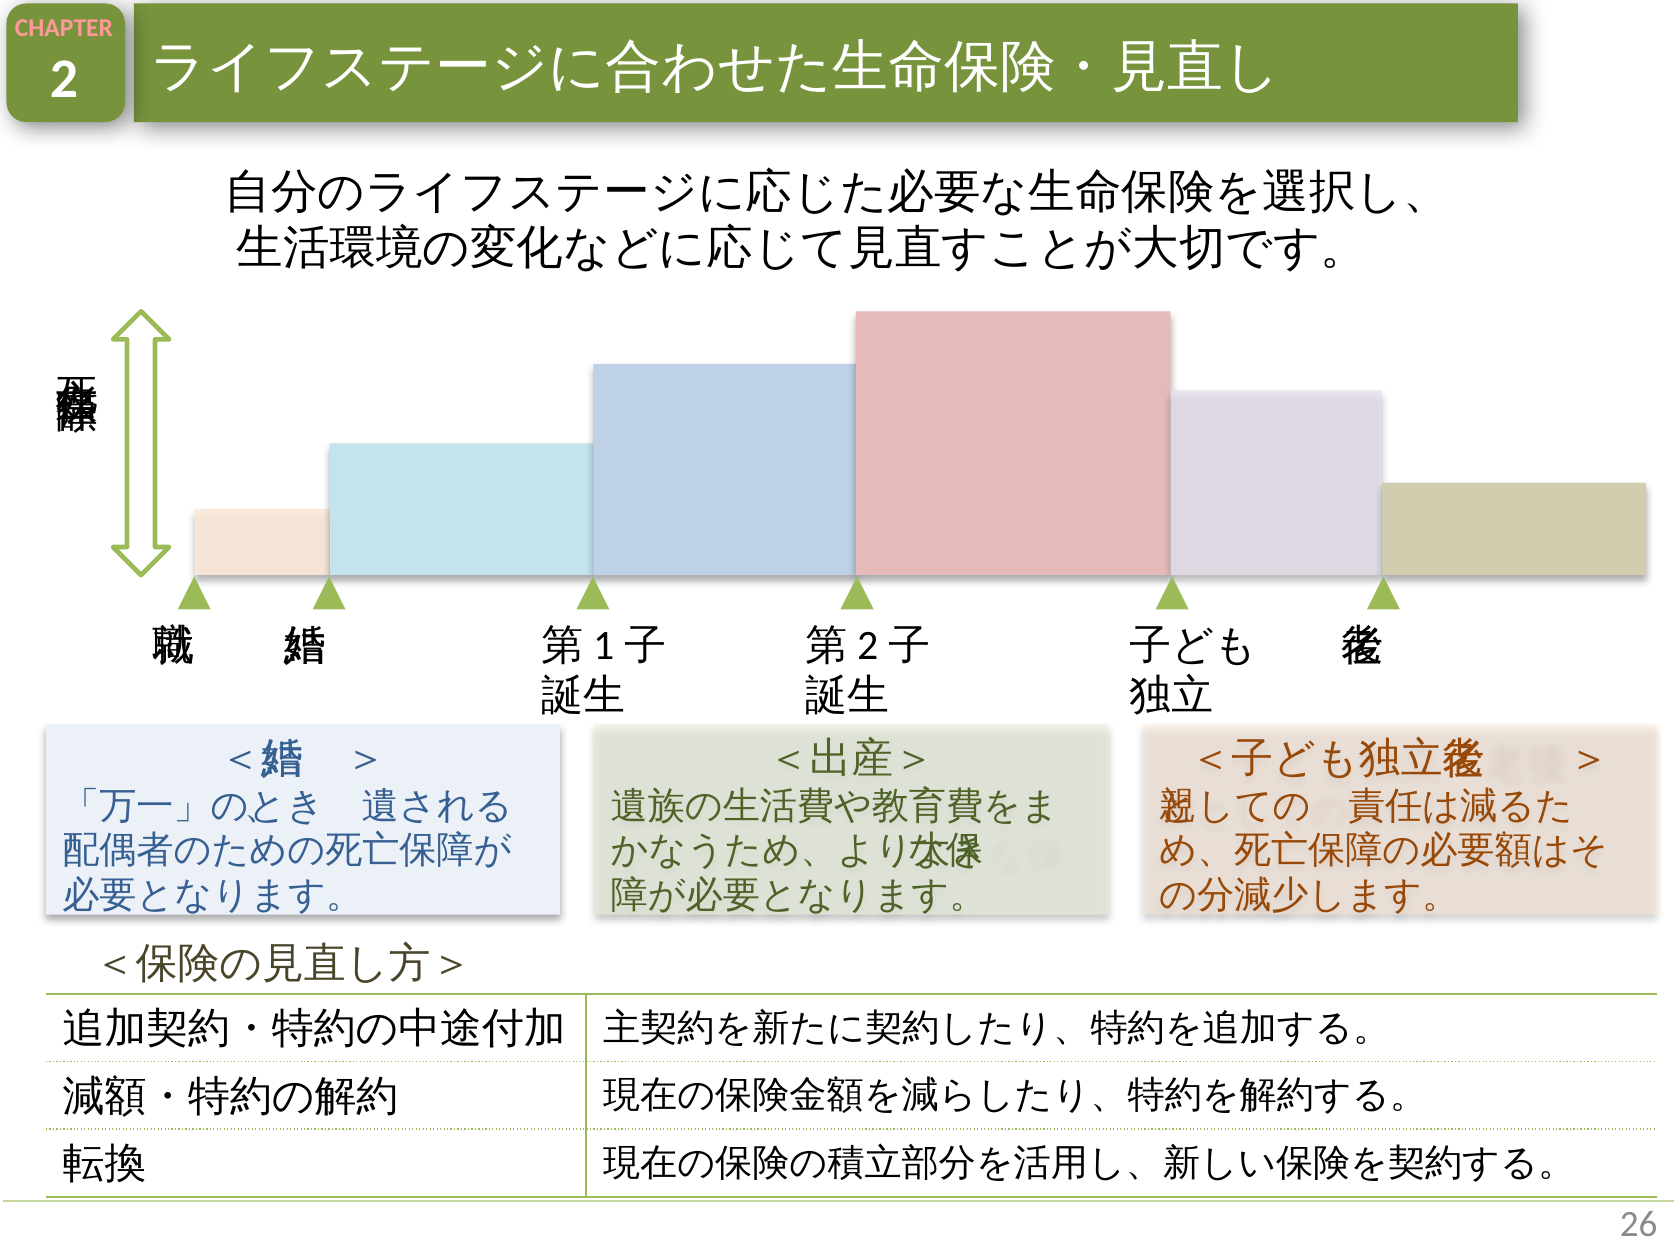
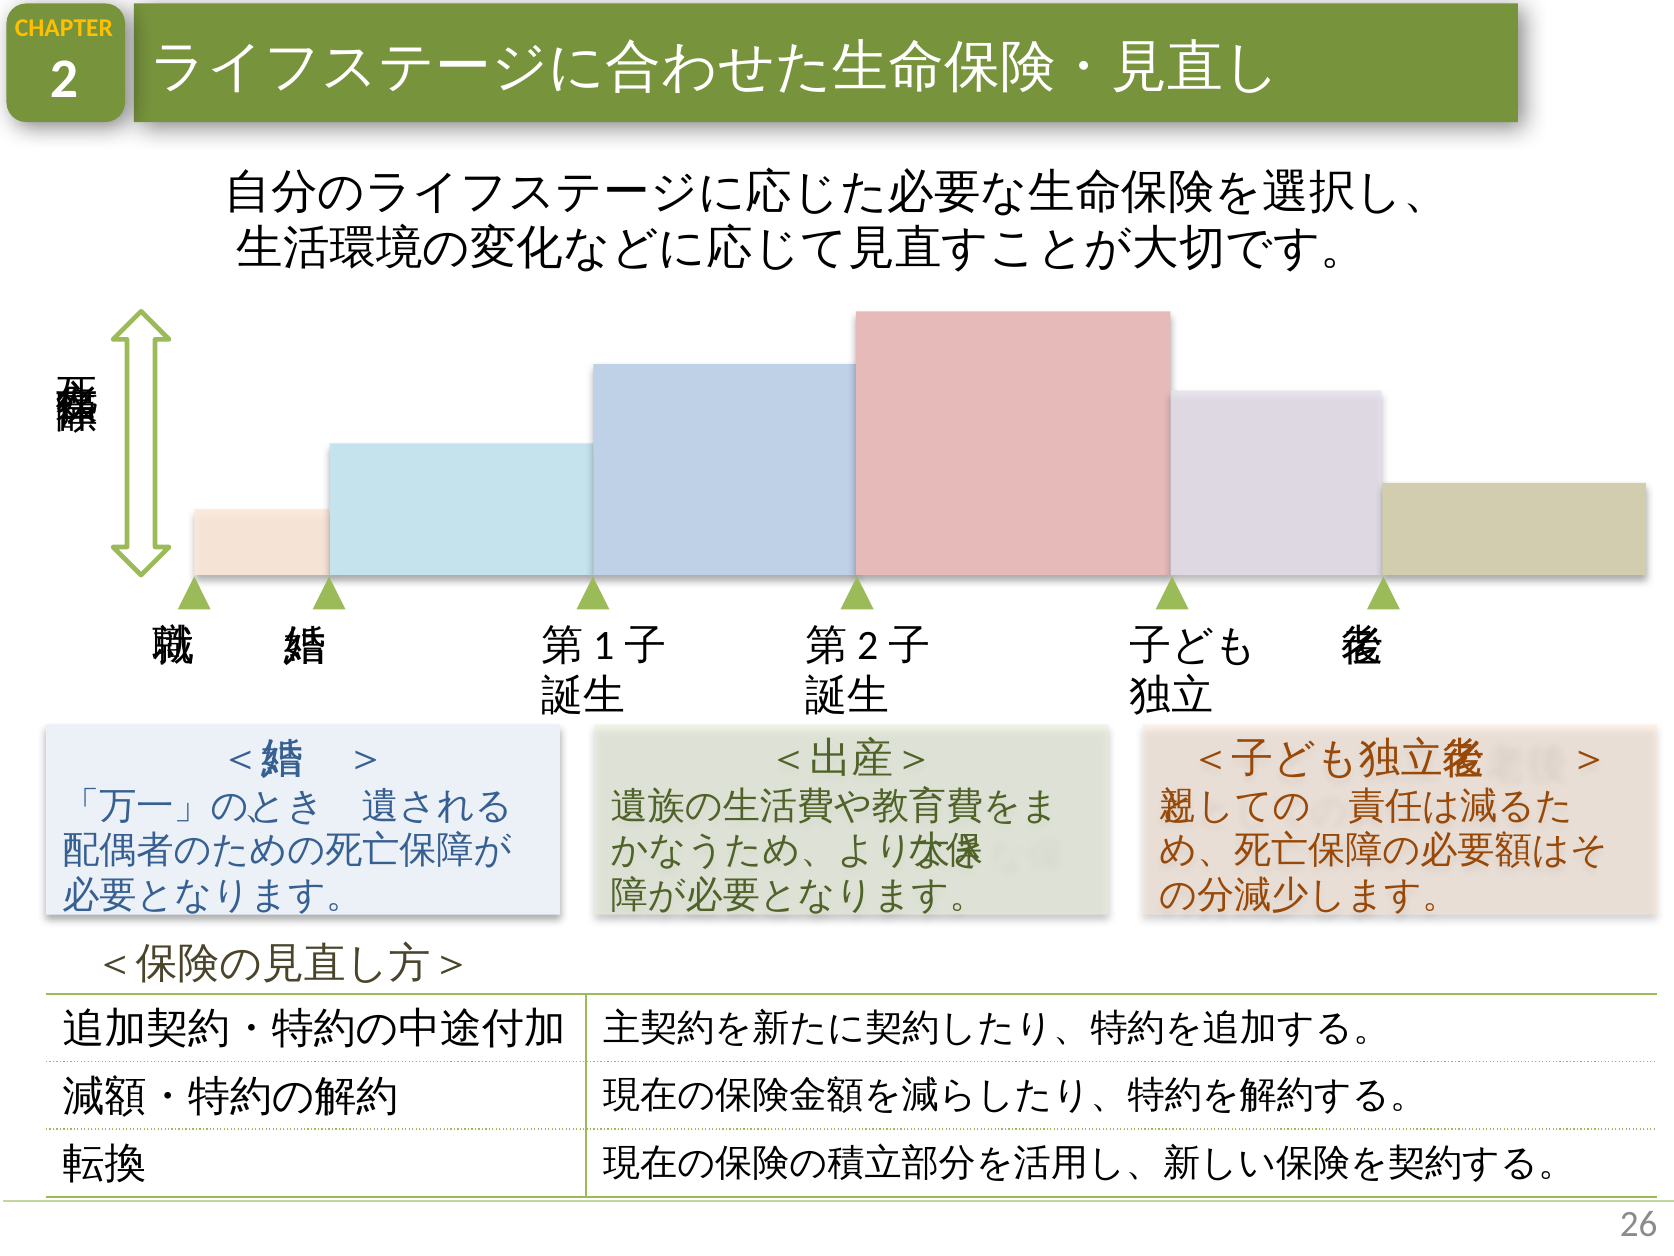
CHAPTER colour: pink -> yellow (64, 28)
